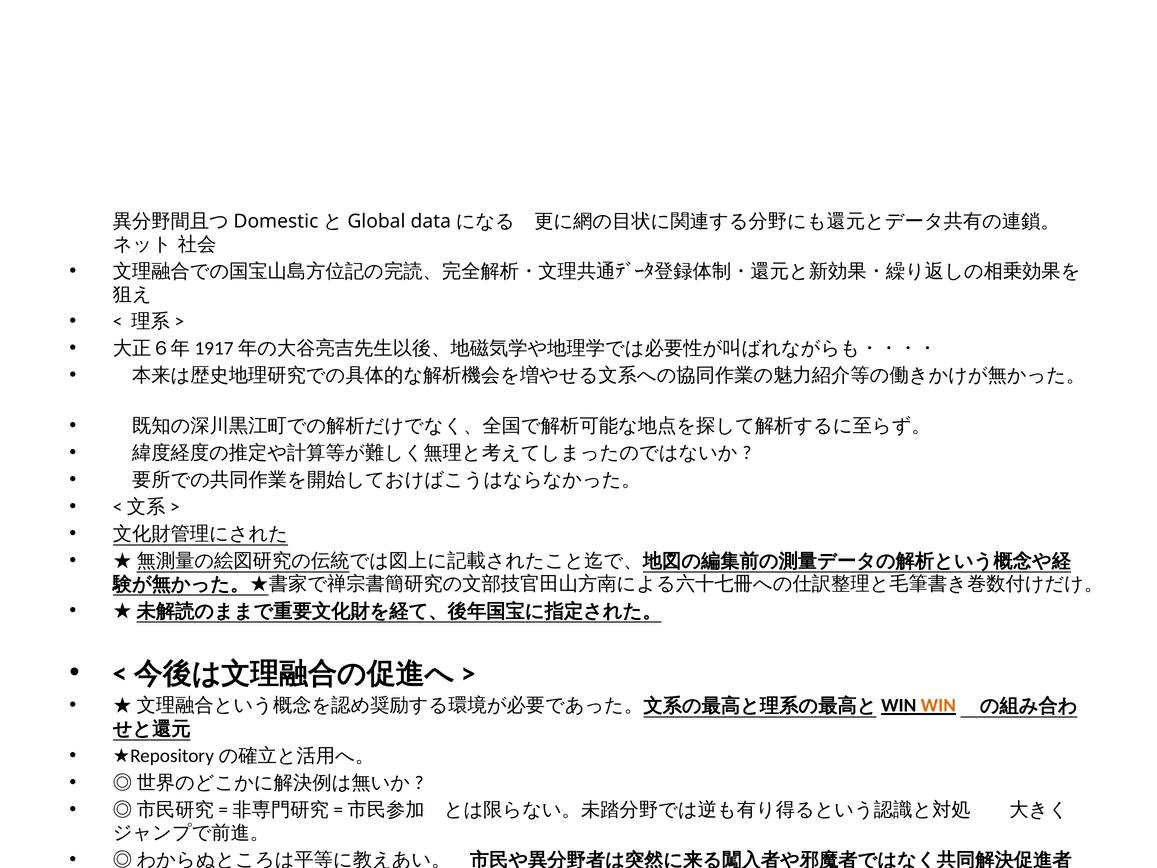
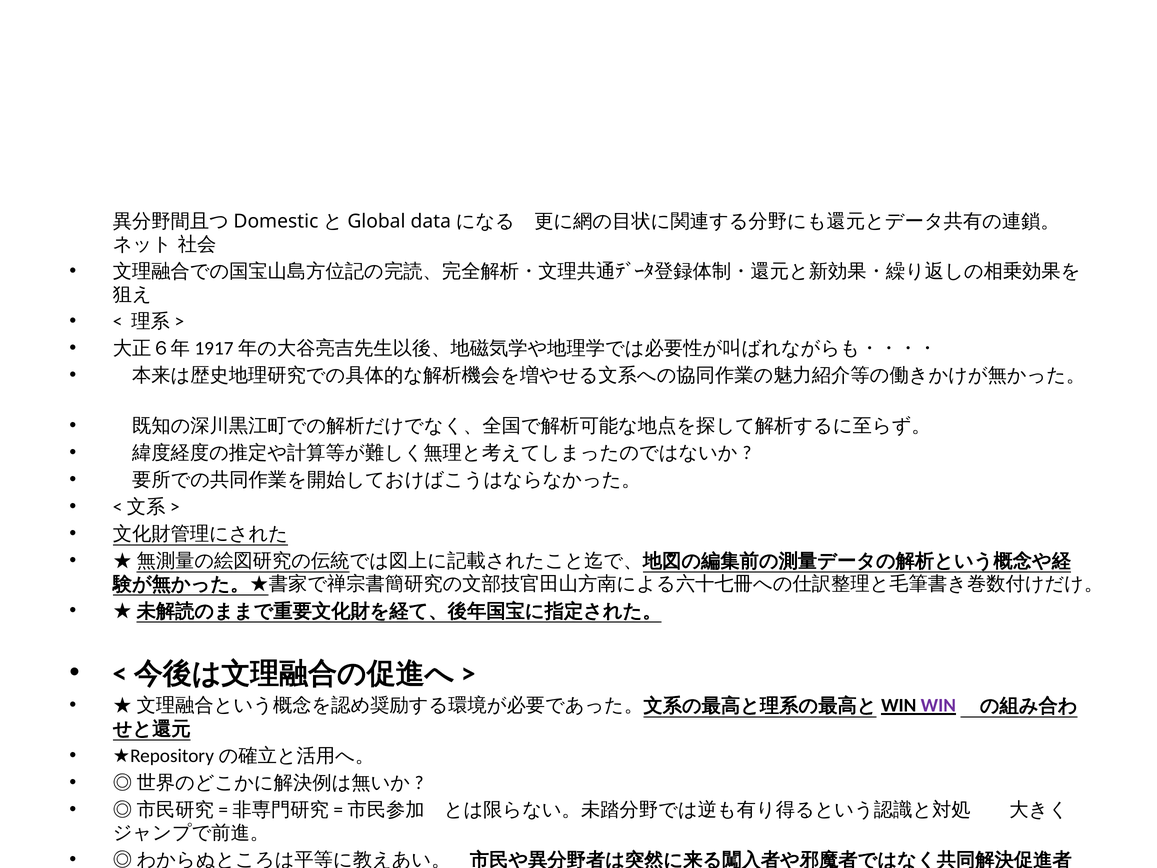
WIN colour: orange -> purple (938, 705)
